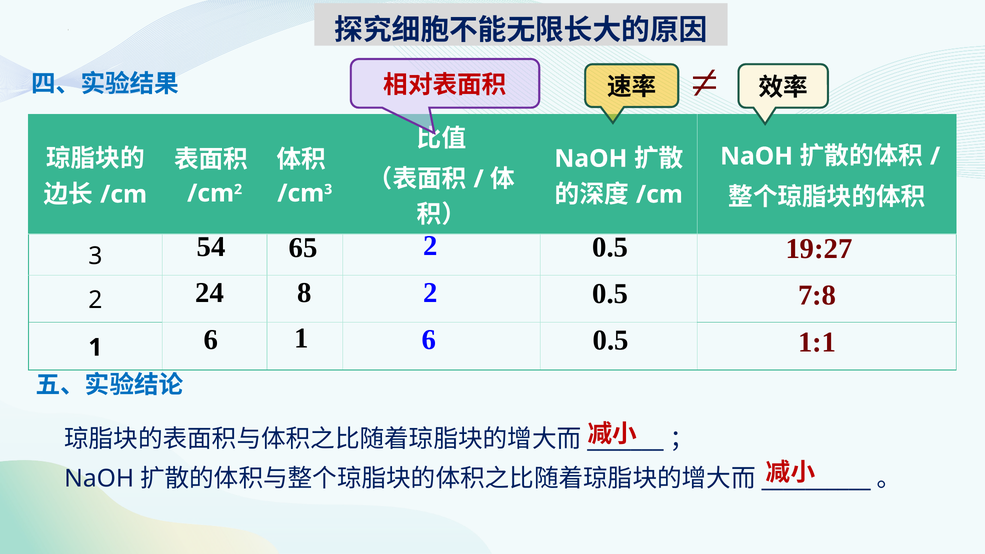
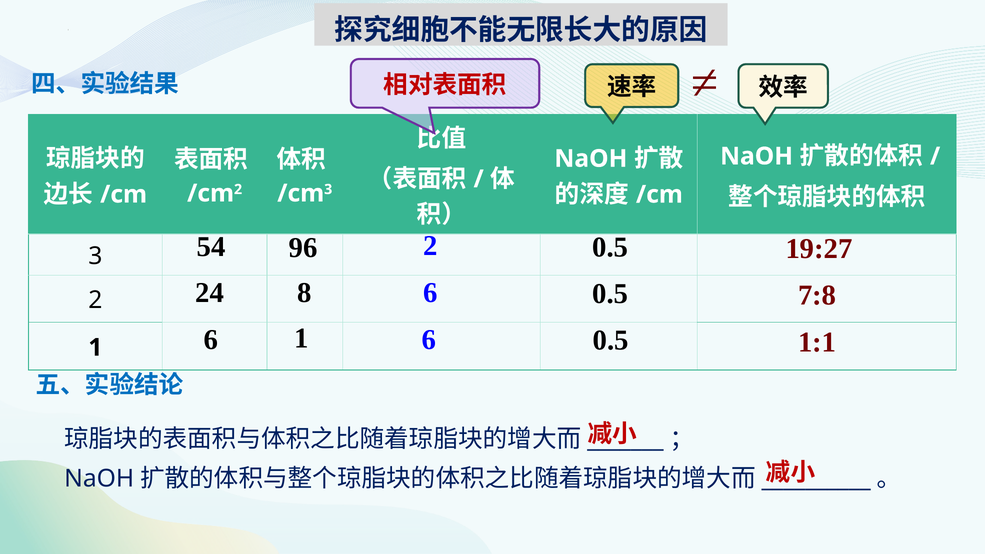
65: 65 -> 96 (303, 248)
8 2: 2 -> 6 (430, 293)
